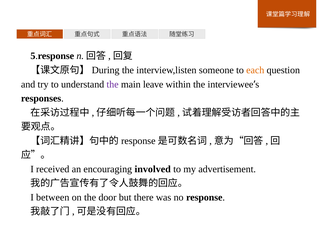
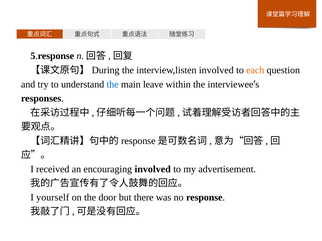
interview,listen someone: someone -> involved (216, 70)
the colour: purple -> blue (113, 84)
between: between -> yourself (53, 198)
